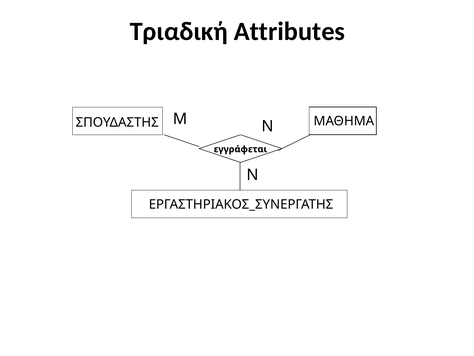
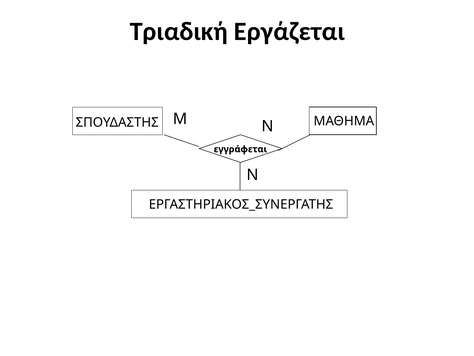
Attributes: Attributes -> Εργάζεται (289, 31)
